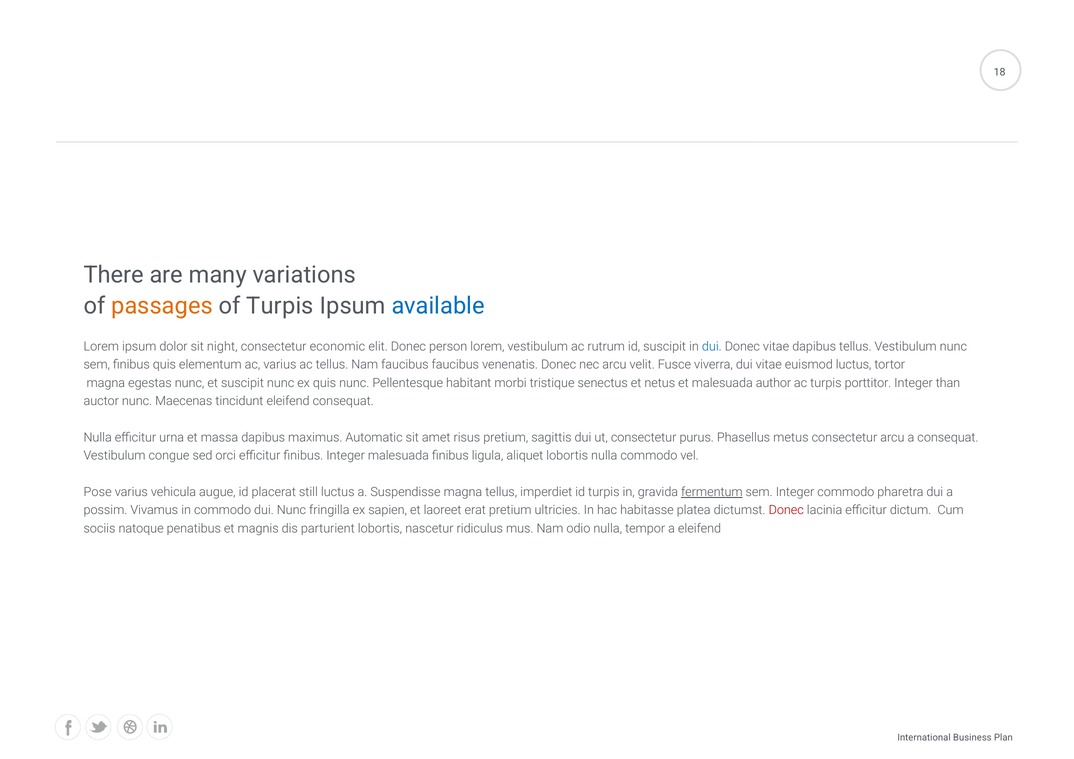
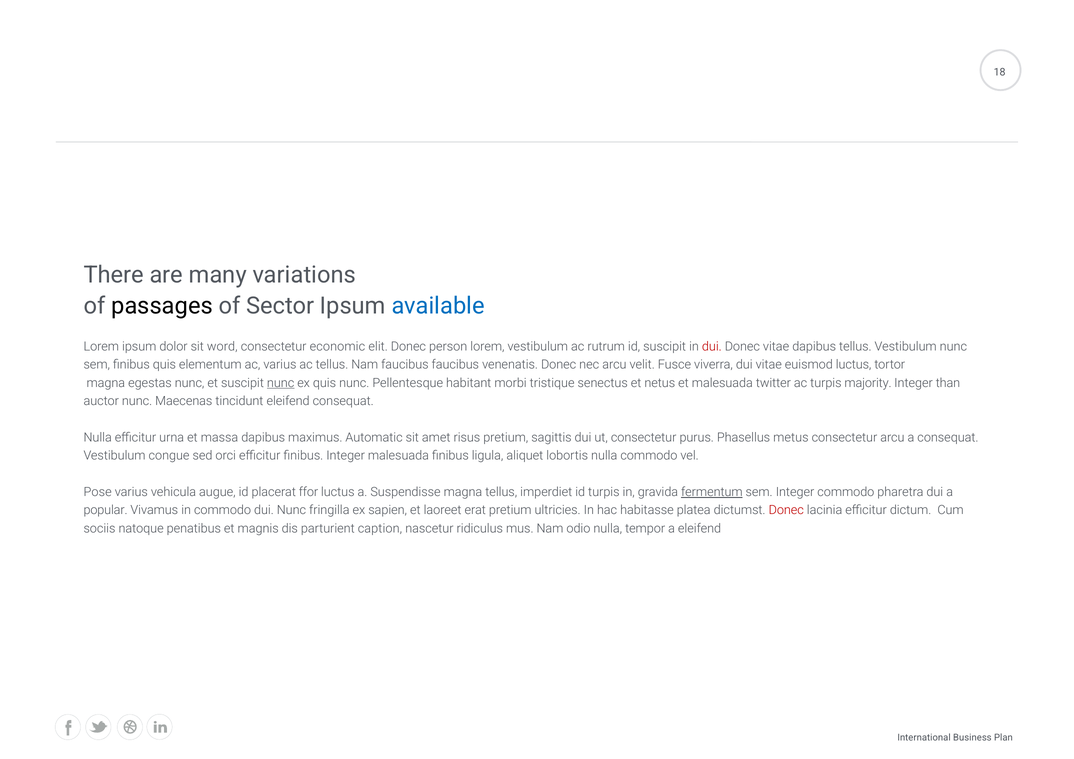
passages colour: orange -> black (162, 306)
of Turpis: Turpis -> Sector (280, 306)
night: night -> word (222, 347)
dui colour: blue -> red (712, 347)
nunc underline: none -> present (281, 383)
author: author -> twitter (773, 383)
porttitor: porttitor -> majority (868, 383)
still: still -> ffor (308, 492)
possim: possim -> popular (106, 510)
parturient lobortis: lobortis -> caption (380, 528)
